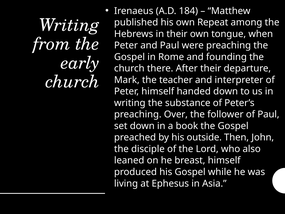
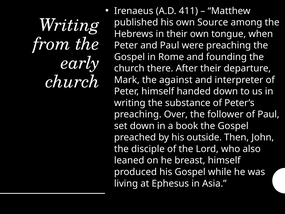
184: 184 -> 411 (188, 11)
Repeat: Repeat -> Source (213, 22)
teacher: teacher -> against (176, 80)
